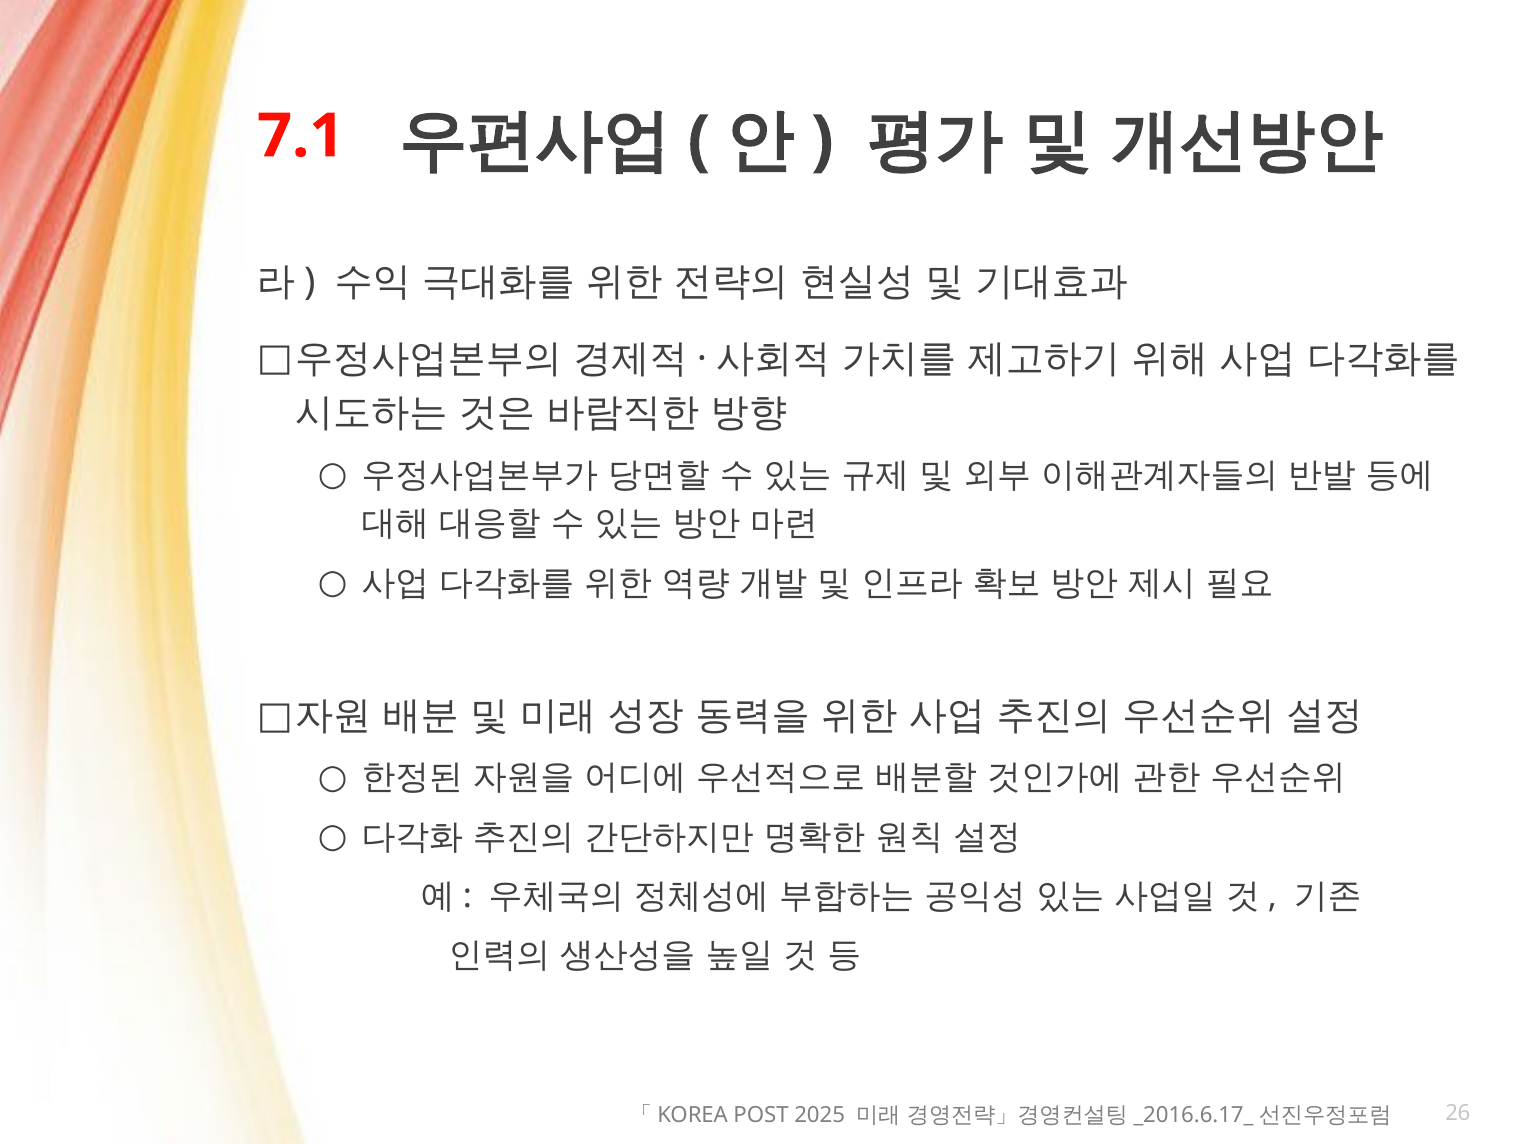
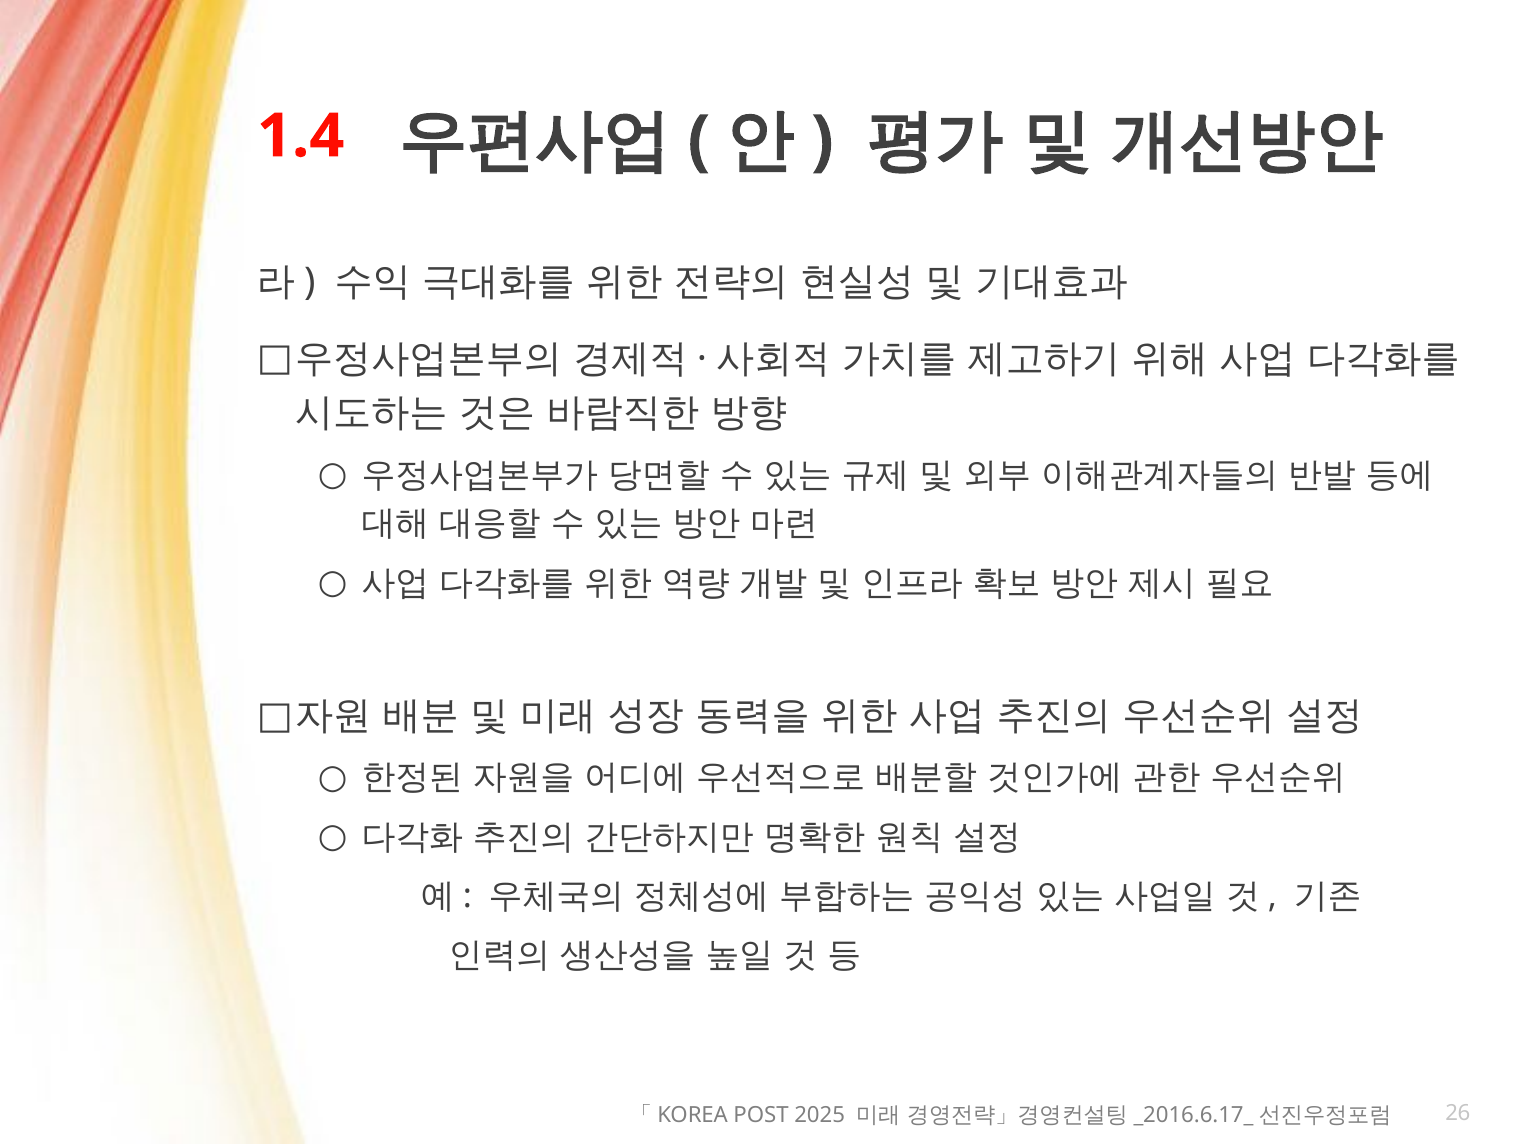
7.1: 7.1 -> 1.4 (301, 136)
